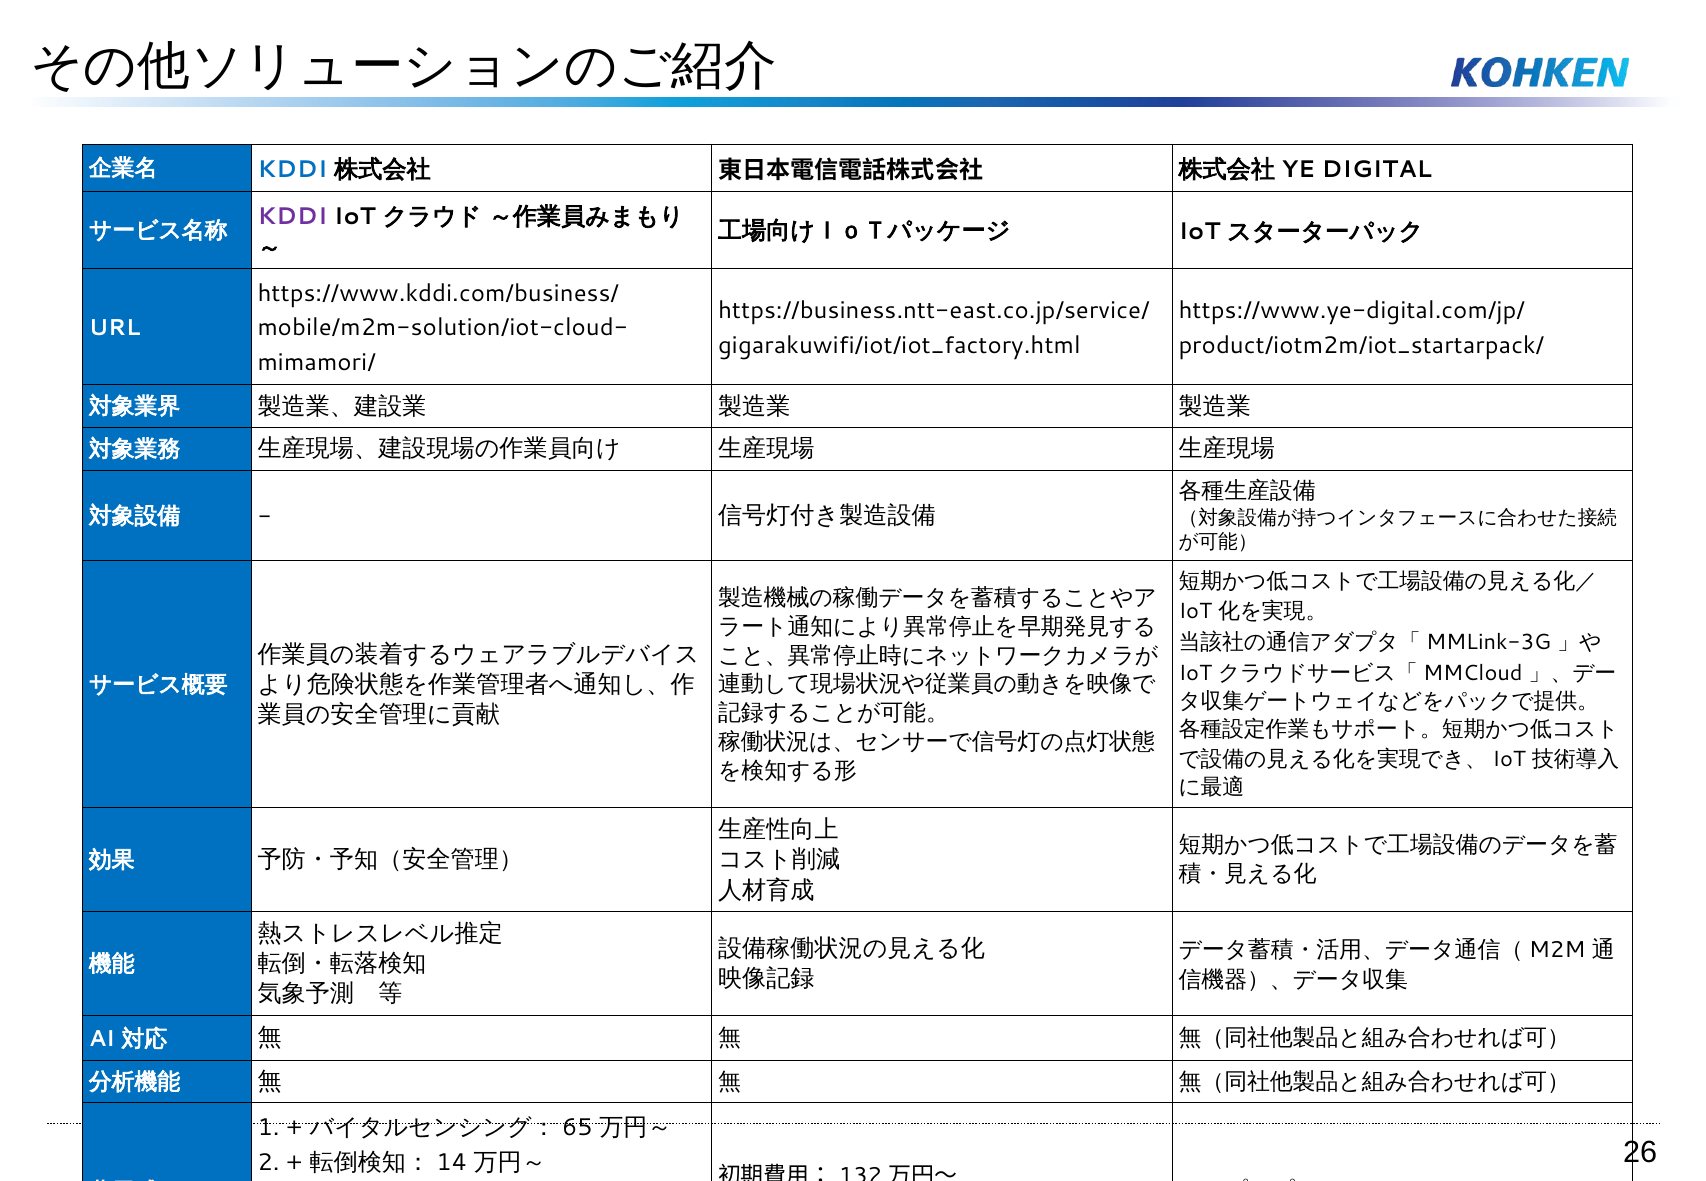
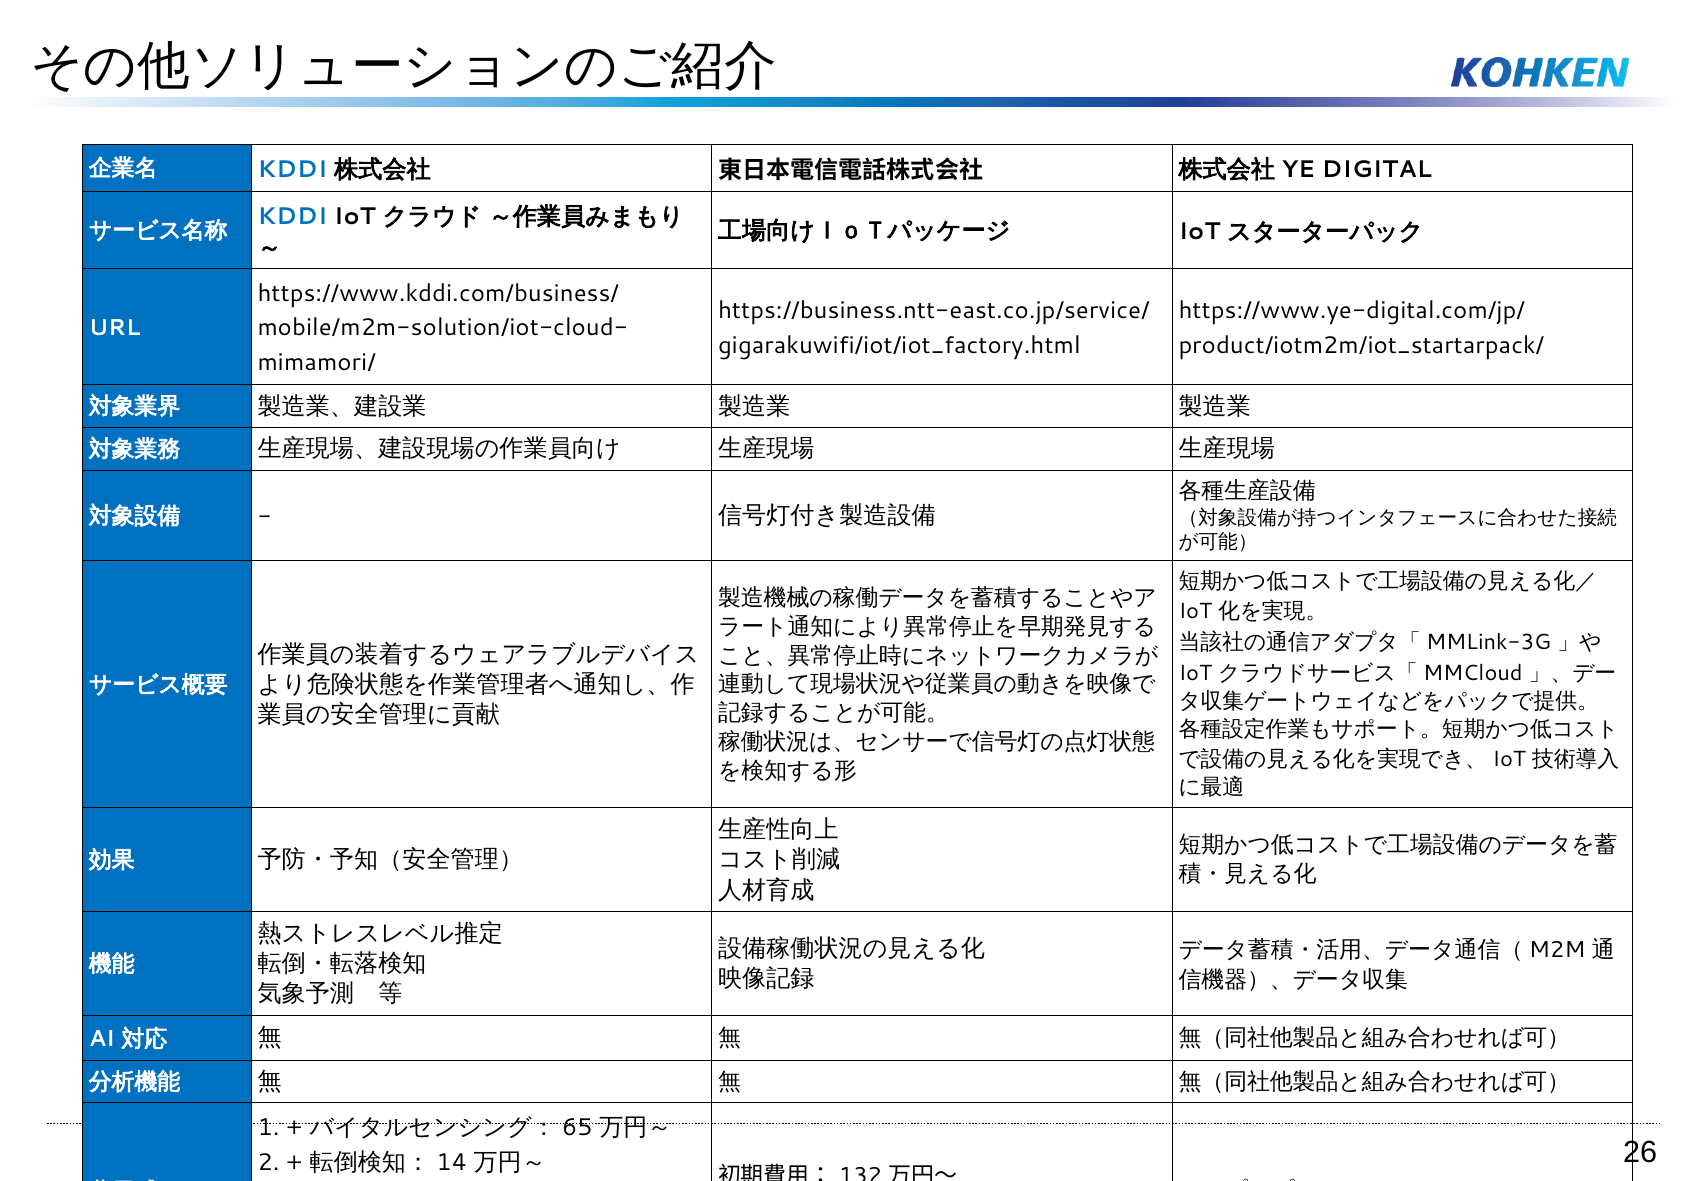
KDDI colour: purple -> blue (292, 216)
